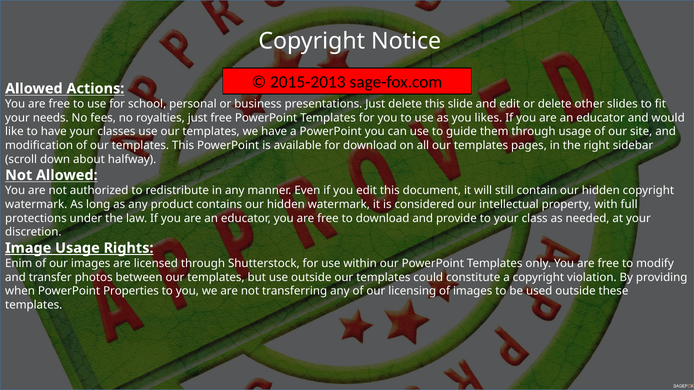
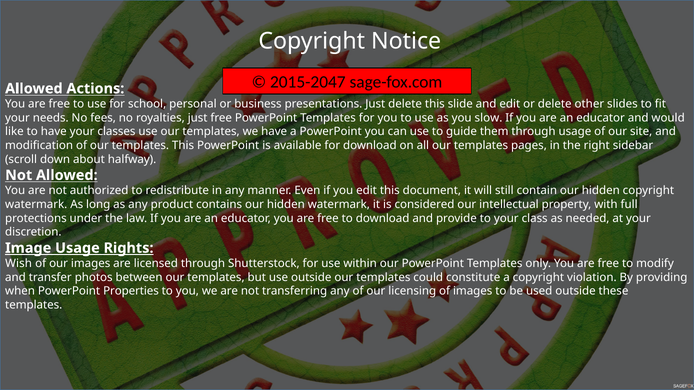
2015-2013: 2015-2013 -> 2015-2047 (308, 82)
likes: likes -> slow (488, 118)
Enim: Enim -> Wish (19, 264)
